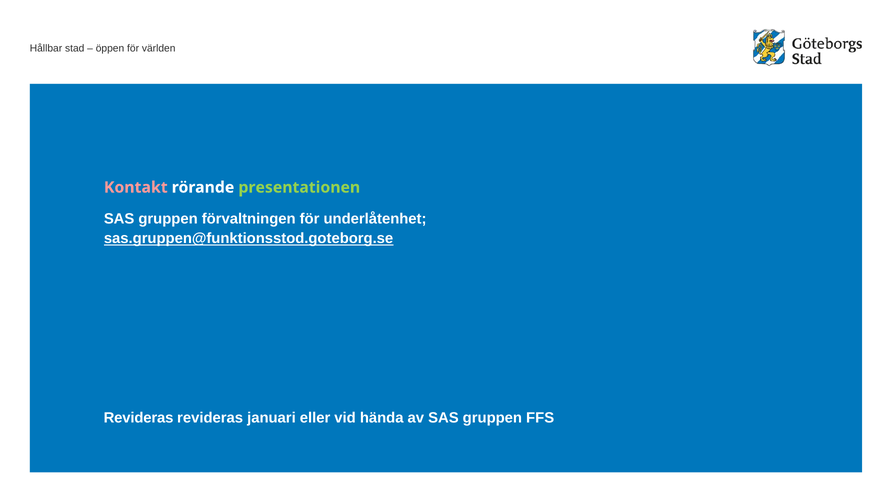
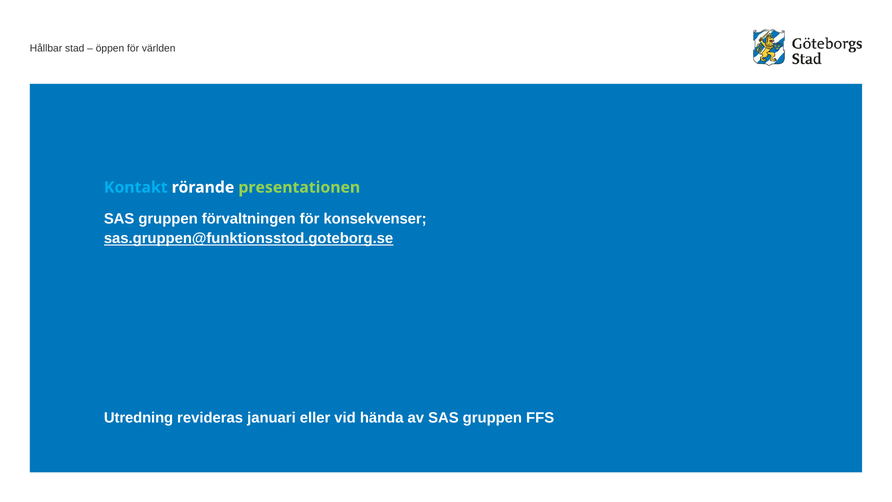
Kontakt colour: pink -> light blue (136, 187)
underlåtenhet: underlåtenhet -> konsekvenser (375, 219)
Revideras: Revideras -> Utredning (139, 418)
